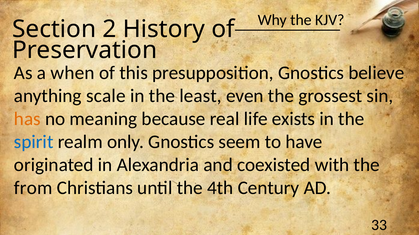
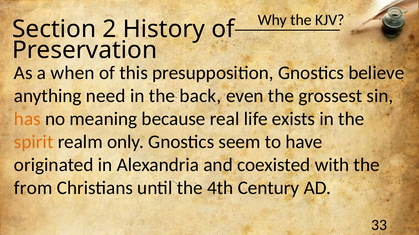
scale: scale -> need (106, 96)
least: least -> back (200, 96)
spirit colour: blue -> orange (34, 142)
